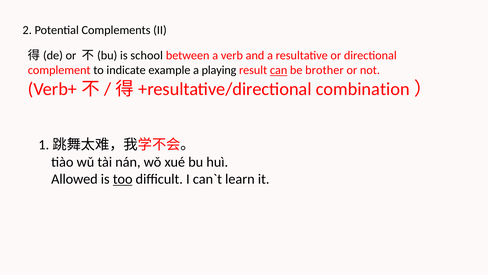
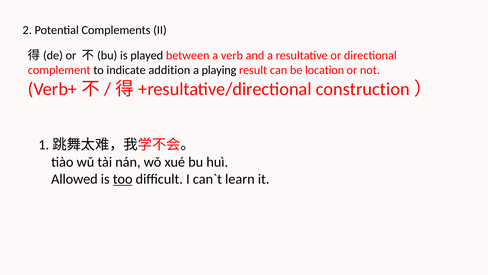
school: school -> played (147, 56)
example: example -> addition (169, 70)
can underline: present -> none (279, 70)
brother: brother -> location (325, 70)
combination: combination -> construction (363, 89)
